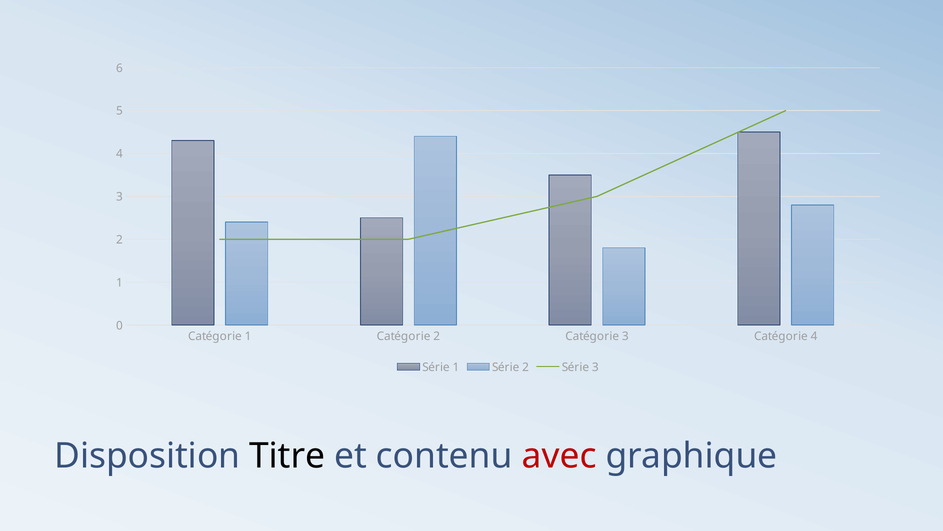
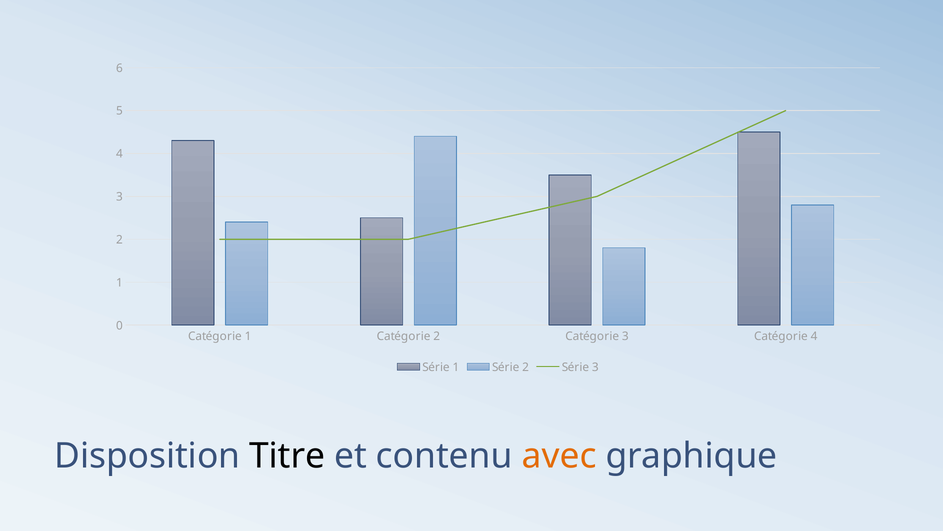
avec colour: red -> orange (559, 455)
